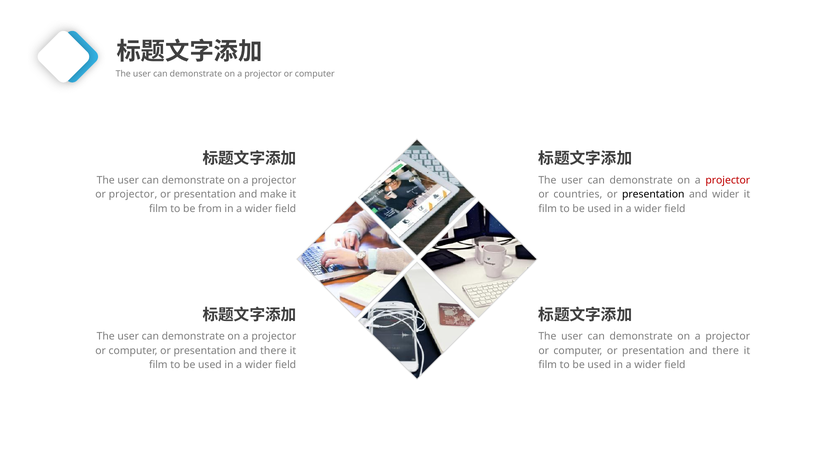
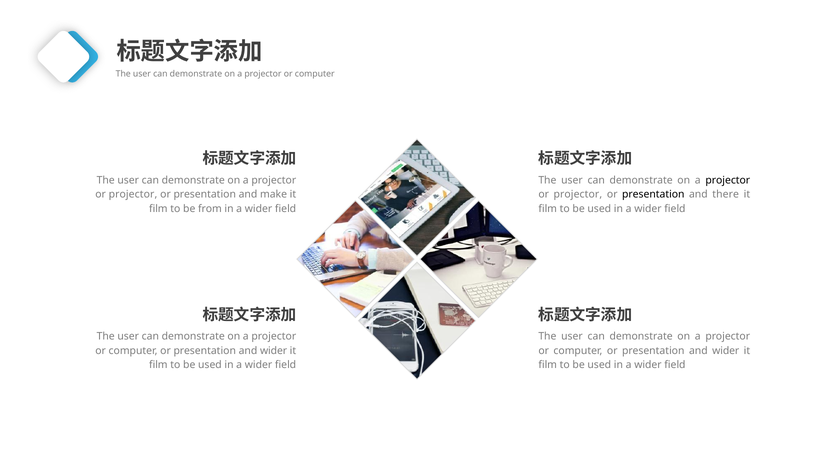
projector colour: red -> black (728, 180)
countries: countries -> projector (578, 194)
and wider: wider -> there (726, 194)
there: there -> wider (274, 351)
there: there -> wider (726, 351)
